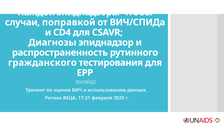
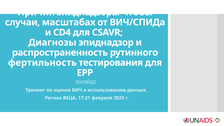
Каждой: Каждой -> Причин (36, 12)
поправкой: поправкой -> масштабах (69, 22)
гражданского: гражданского -> фертильность (42, 63)
